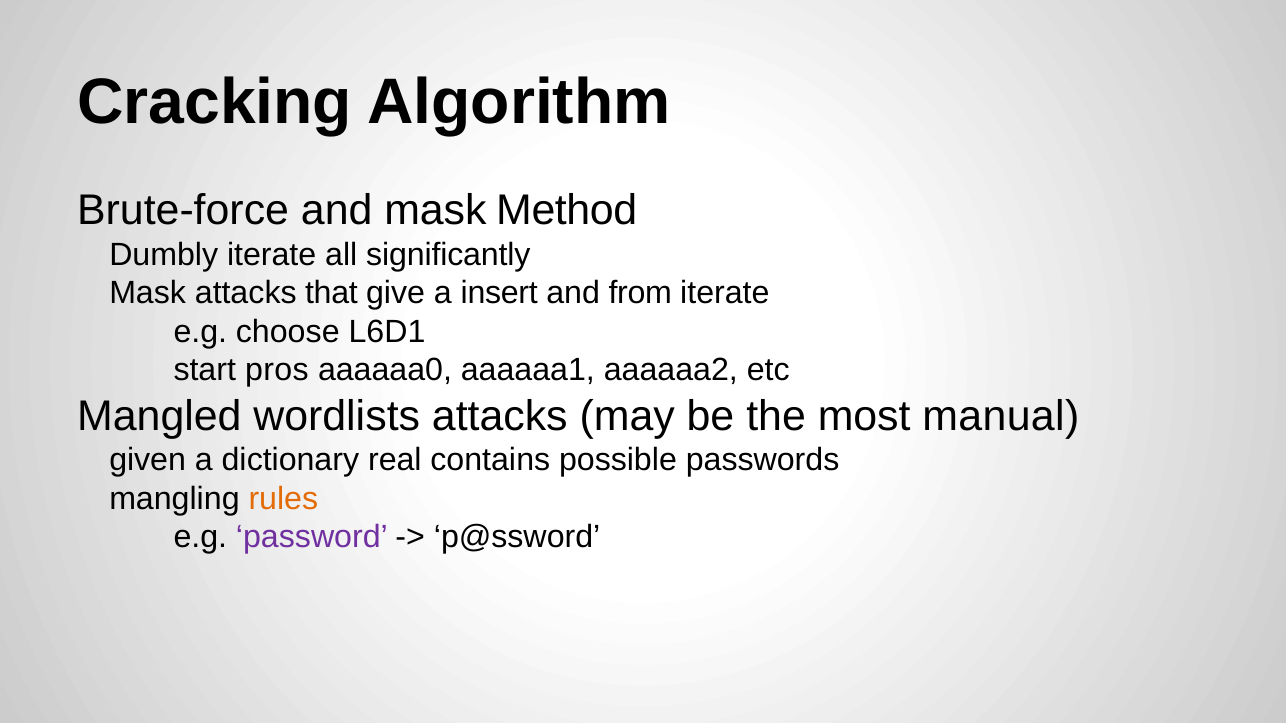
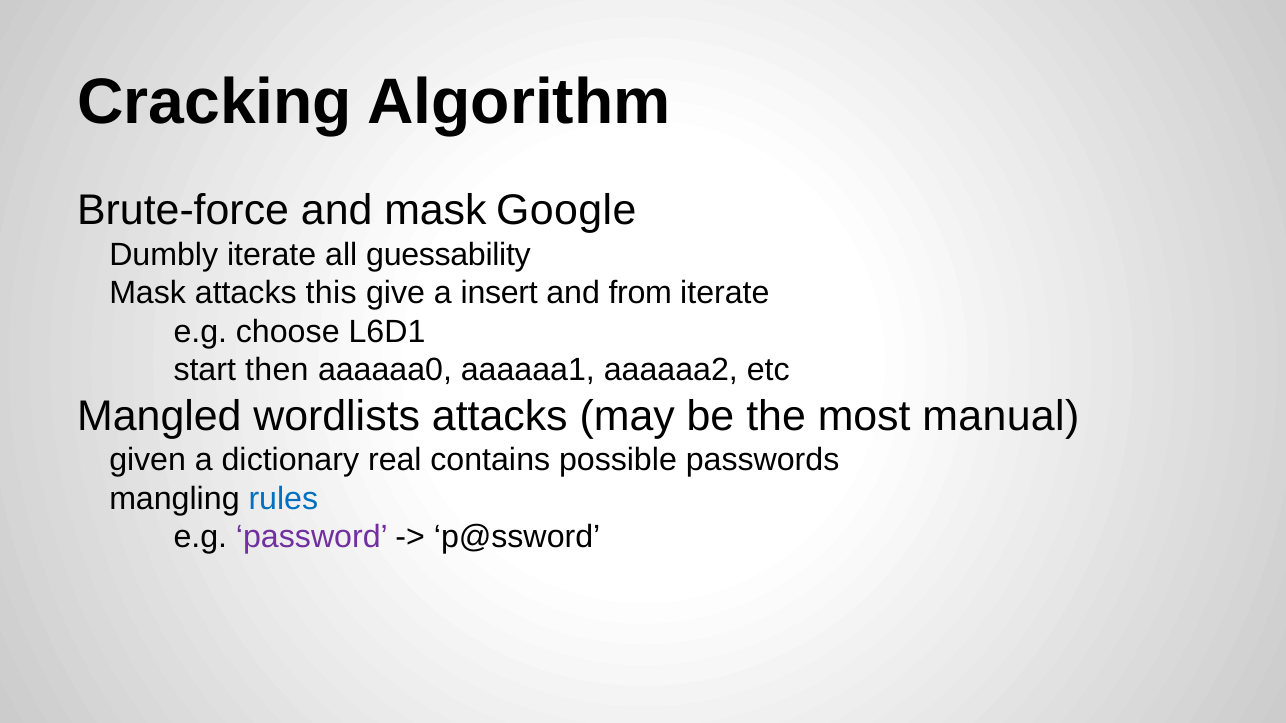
Method: Method -> Google (566, 210)
significantly: significantly -> guessability (448, 255)
that: that -> this (331, 293)
pros: pros -> then (277, 370)
rules colour: orange -> blue (283, 499)
